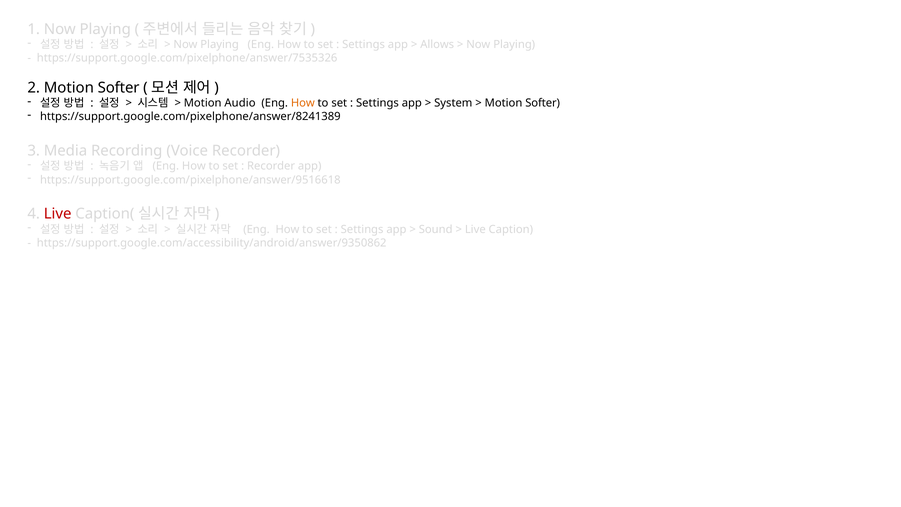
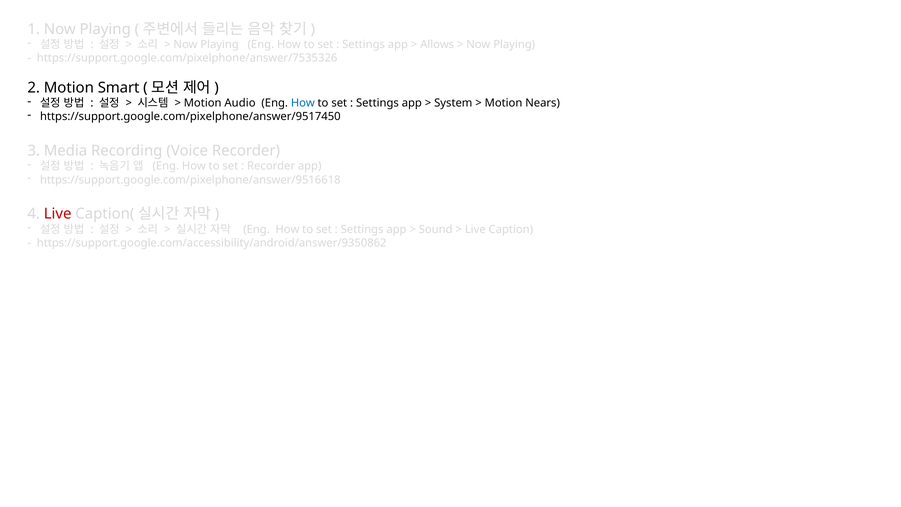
2 Motion Softer: Softer -> Smart (119, 88)
How colour: orange -> blue (303, 103)
Softer: Softer -> Nears (543, 103)
https://support.google.com/pixelphone/answer/8241389: https://support.google.com/pixelphone/answer/8241389 -> https://support.google.com/pixelphone/answer/9517450 (190, 117)
